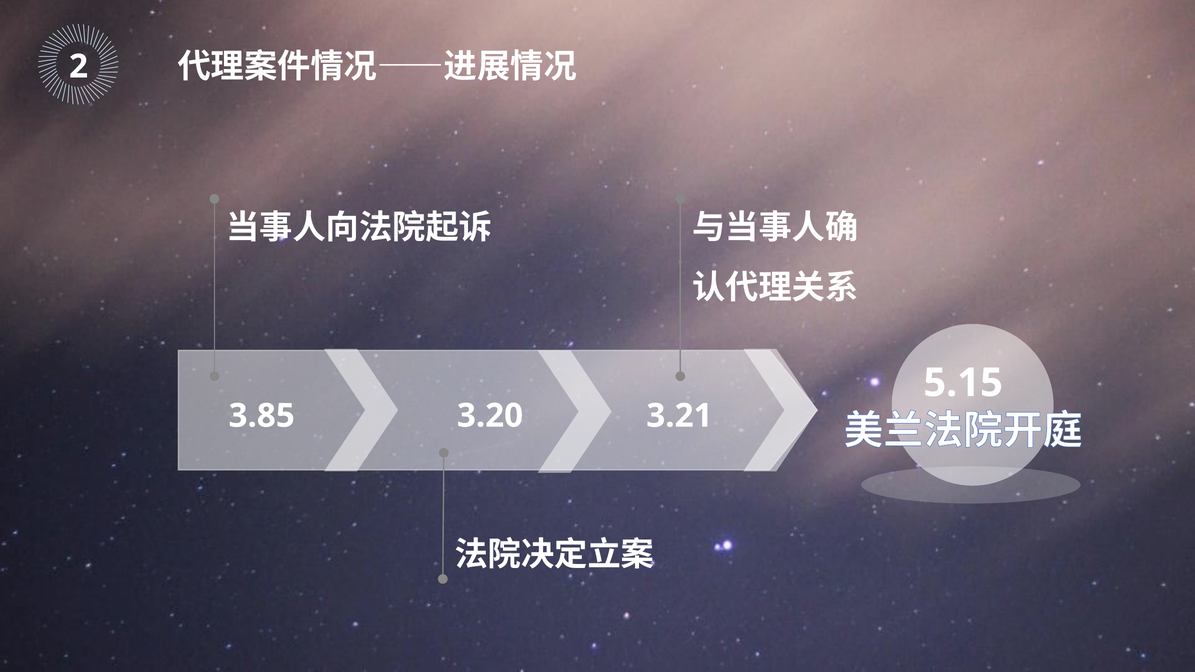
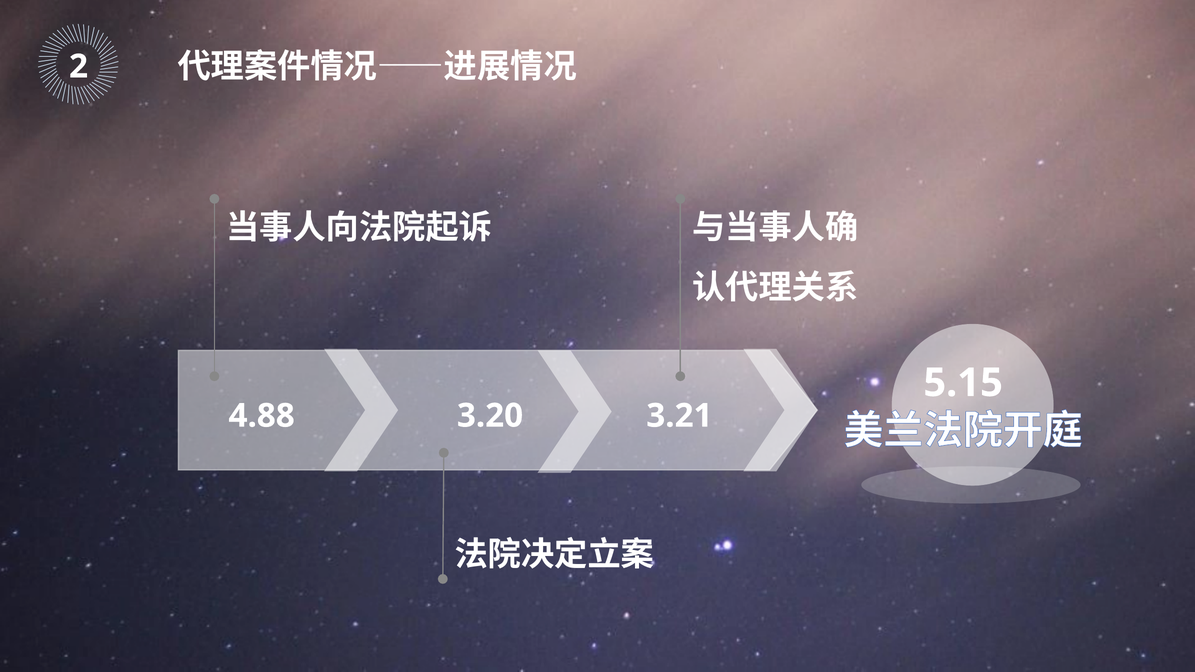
3.85: 3.85 -> 4.88 (262, 416)
